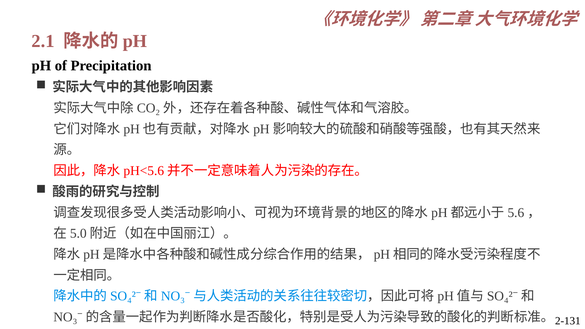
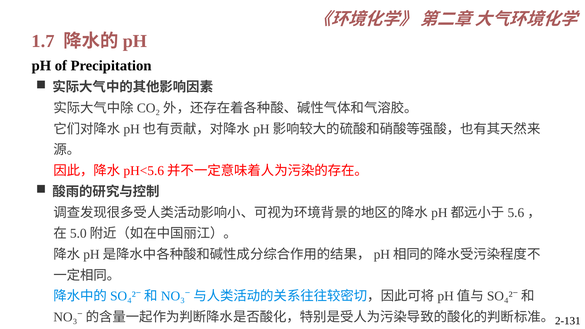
2.1: 2.1 -> 1.7 (43, 41)
